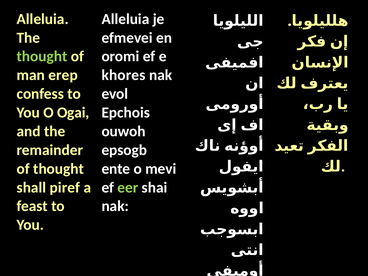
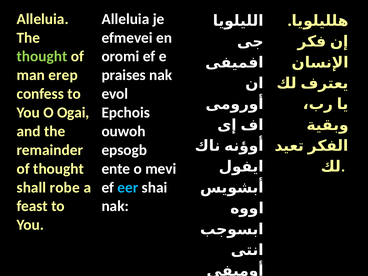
khores: khores -> praises (124, 75)
piref: piref -> robe (65, 187)
eer colour: light green -> light blue (128, 187)
